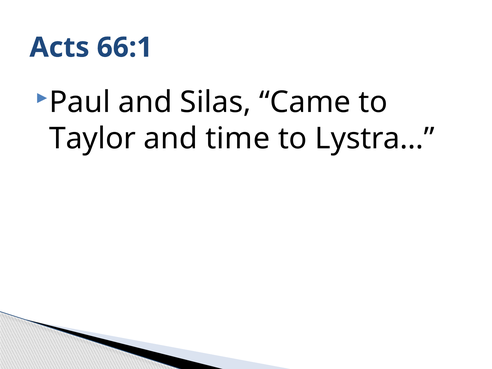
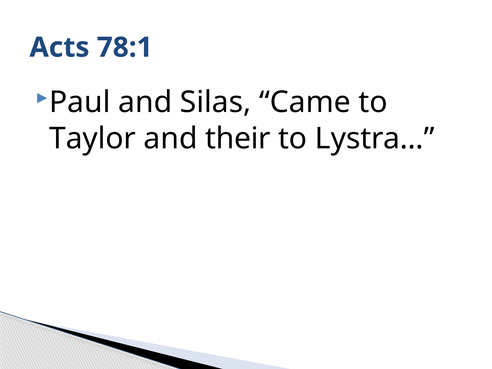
66:1: 66:1 -> 78:1 (125, 47)
time: time -> their (238, 138)
